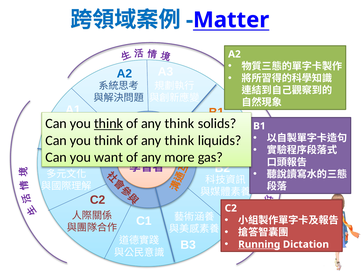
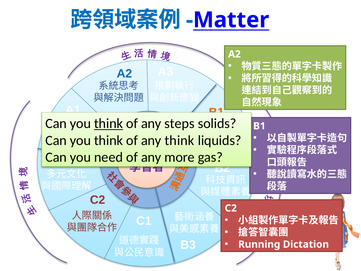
think: think -> steps (179, 123)
want: want -> need (109, 157)
Running underline: present -> none (259, 244)
